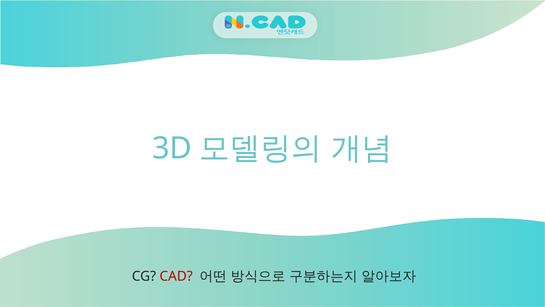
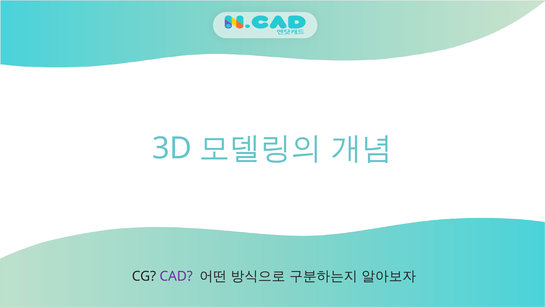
CAD colour: red -> purple (176, 276)
